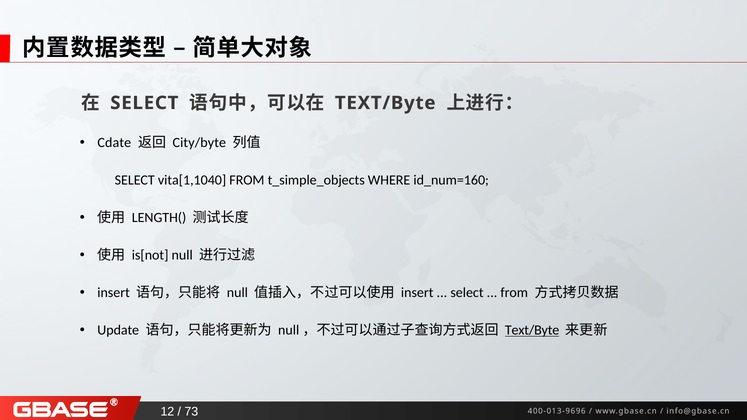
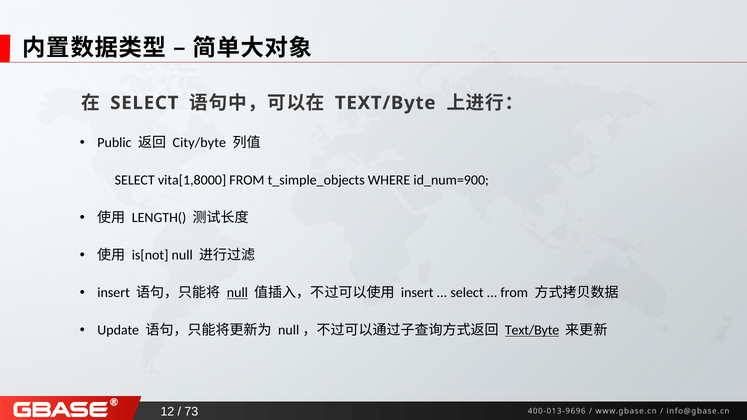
Cdate: Cdate -> Public (114, 143)
vita[1,1040: vita[1,1040 -> vita[1,8000 (192, 180)
id_num=160: id_num=160 -> id_num=900 (451, 180)
null underline: none -> present (237, 293)
